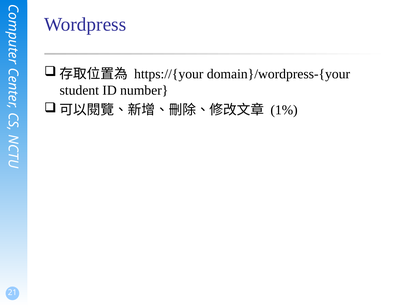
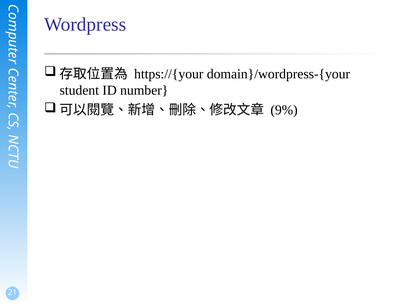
1%: 1% -> 9% (284, 110)
